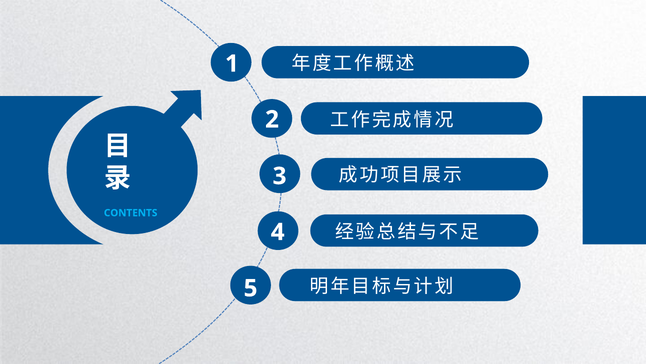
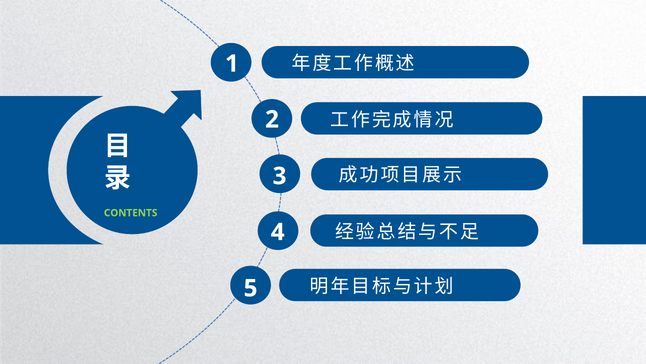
CONTENTS colour: light blue -> light green (131, 213)
